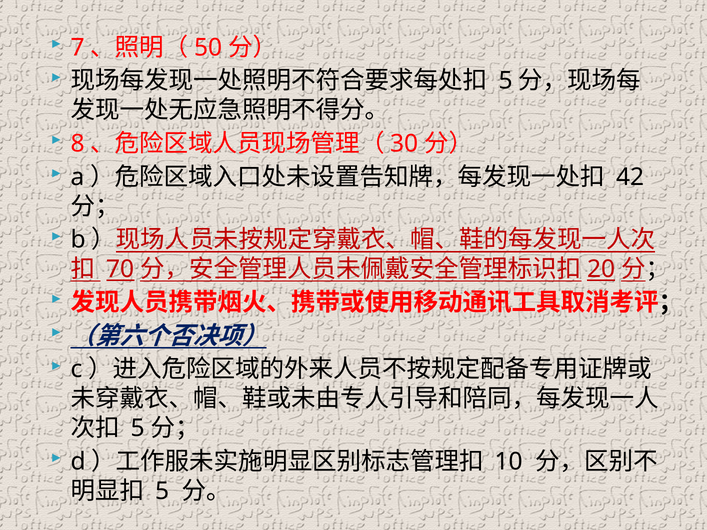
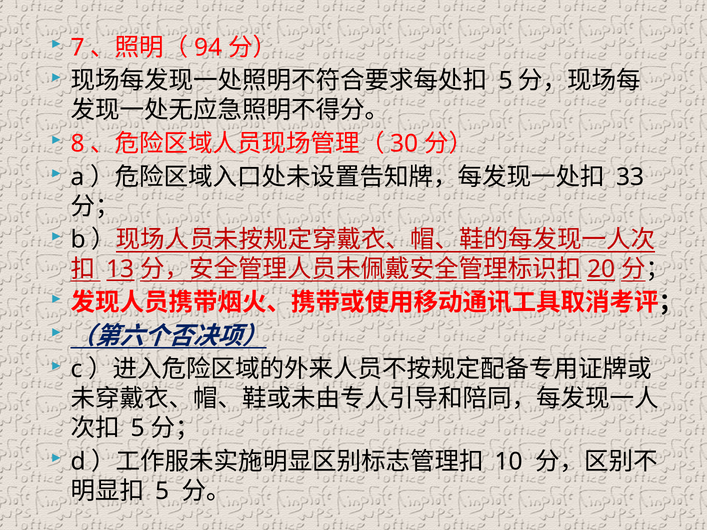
50: 50 -> 94 (208, 48)
42: 42 -> 33 (630, 177)
70: 70 -> 13 (120, 269)
